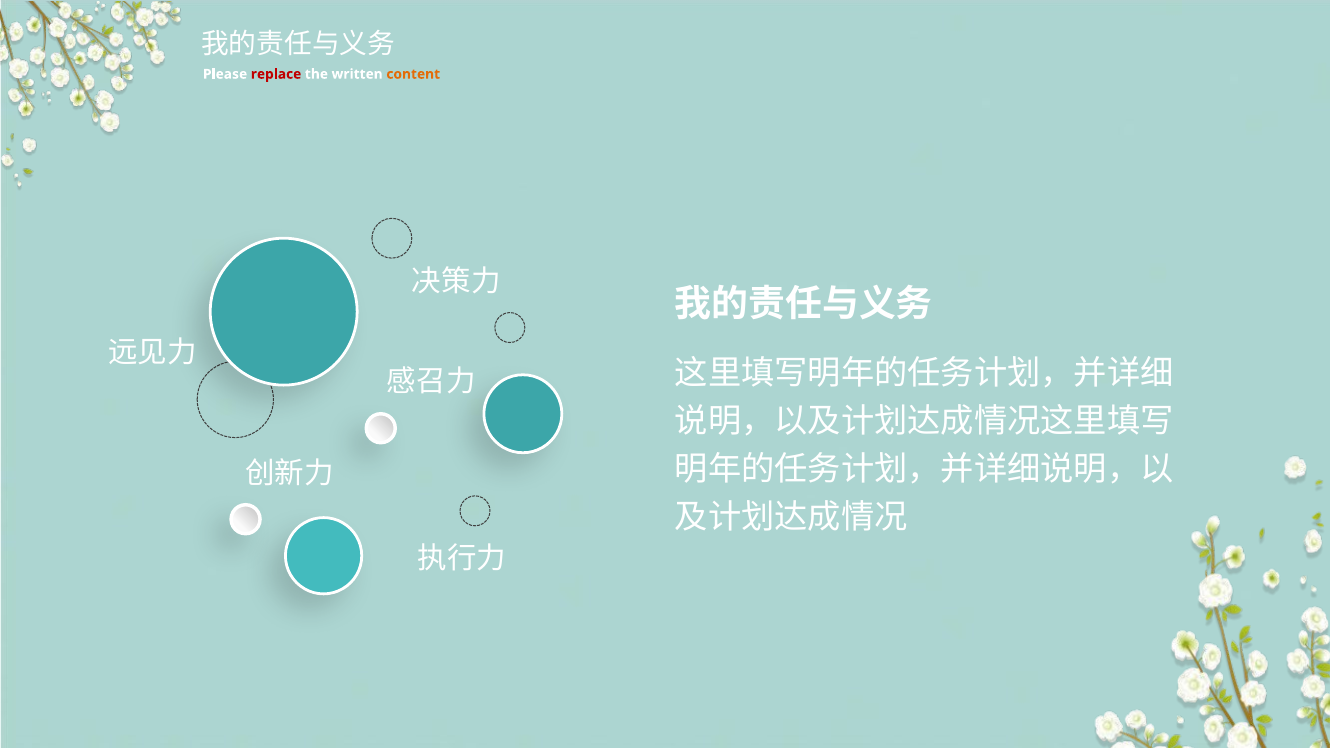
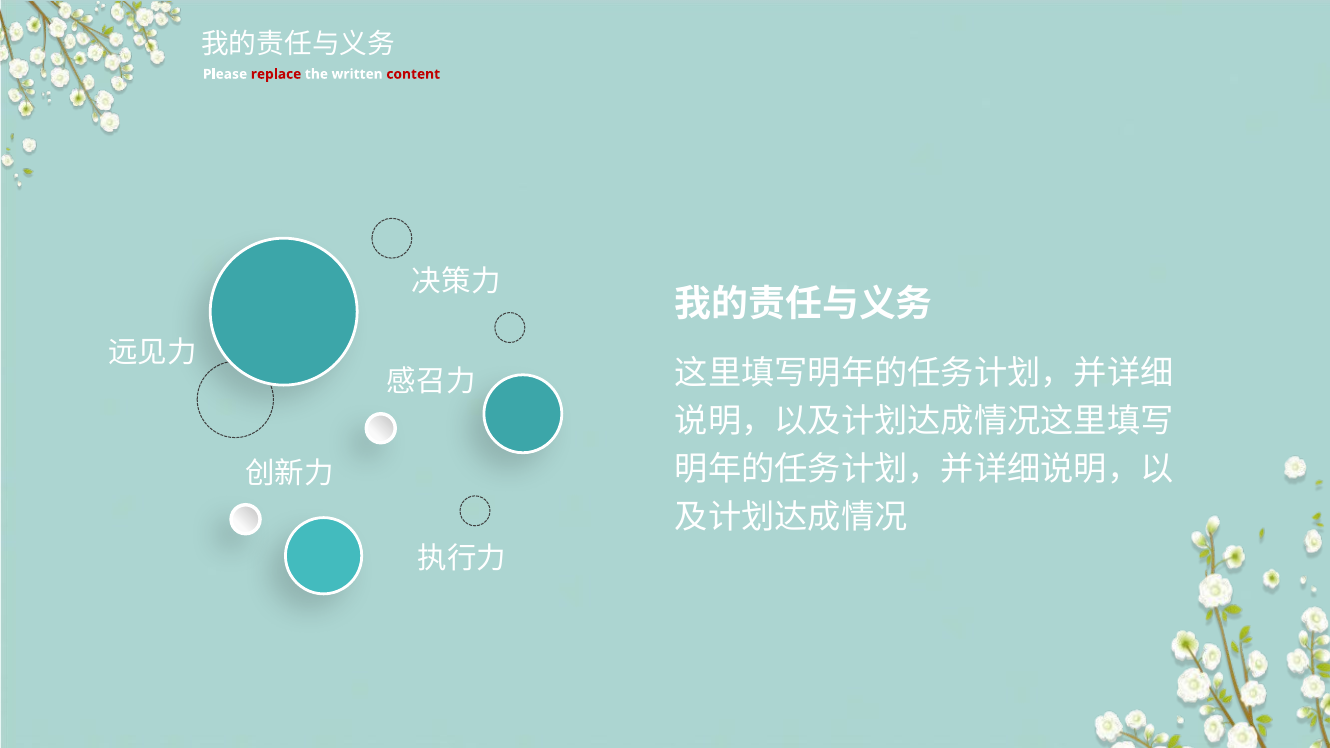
content colour: orange -> red (413, 74)
